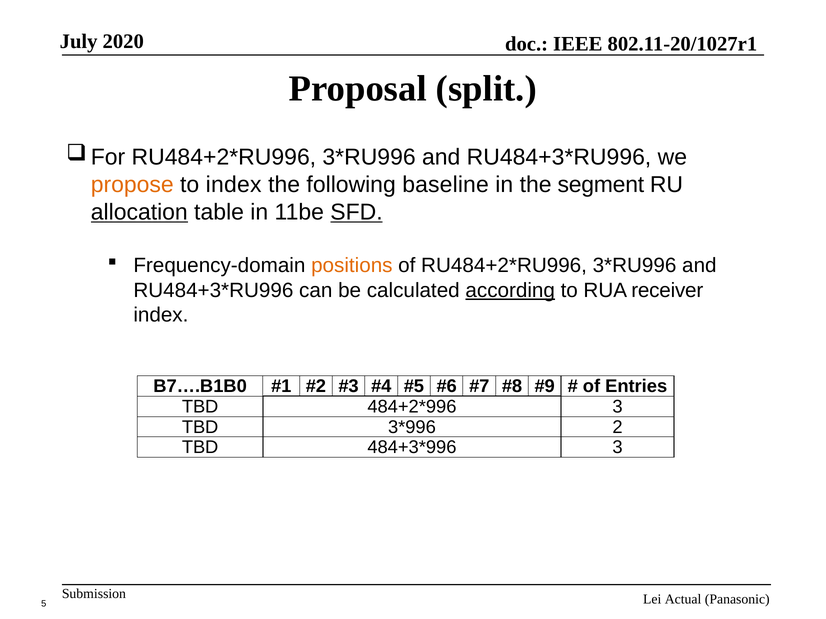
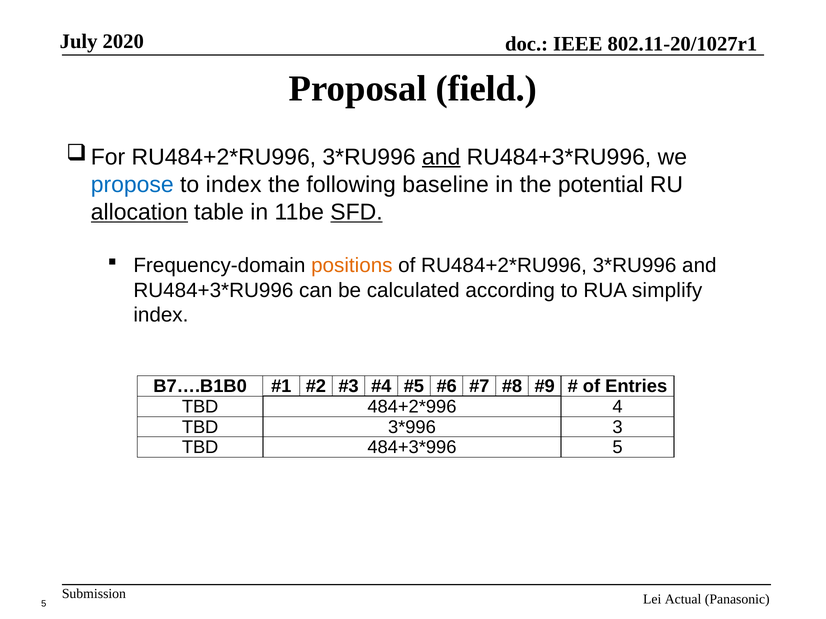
split: split -> field (487, 89)
and underline: none -> present (441, 157)
propose colour: orange -> blue (132, 185)
segment: segment -> potential (601, 185)
according underline: present -> none (510, 291)
receiver: receiver -> simplify (667, 291)
3: 3 -> 4 (618, 407)
2: 2 -> 3 (618, 427)
3: 3 -> 5 (618, 448)
